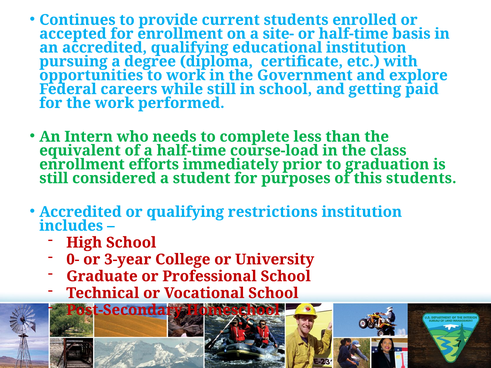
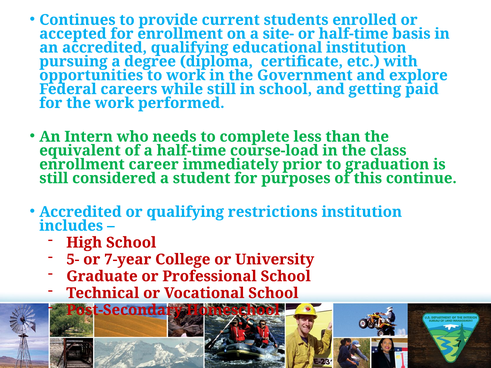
efforts: efforts -> career (154, 164)
this students: students -> continue (421, 178)
0-: 0- -> 5- (73, 260)
3-year: 3-year -> 7-year (128, 260)
